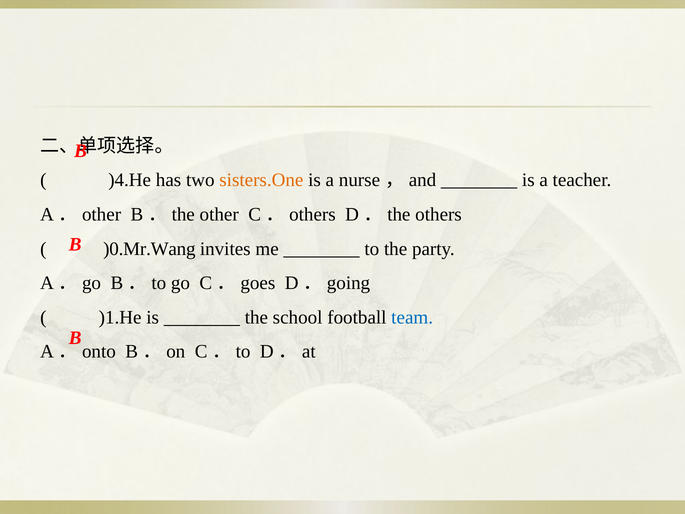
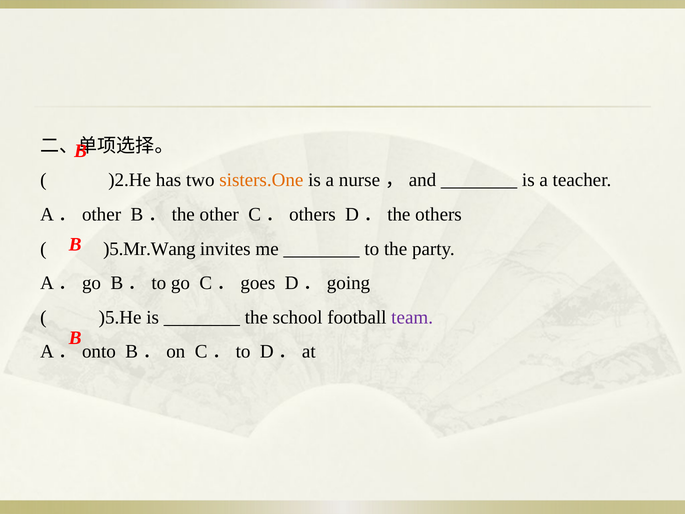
)4.He: )4.He -> )2.He (130, 180)
)0.Mr.Wang: )0.Mr.Wang -> )5.Mr.Wang (149, 249)
)1.He: )1.He -> )5.He (120, 317)
team colour: blue -> purple (412, 317)
